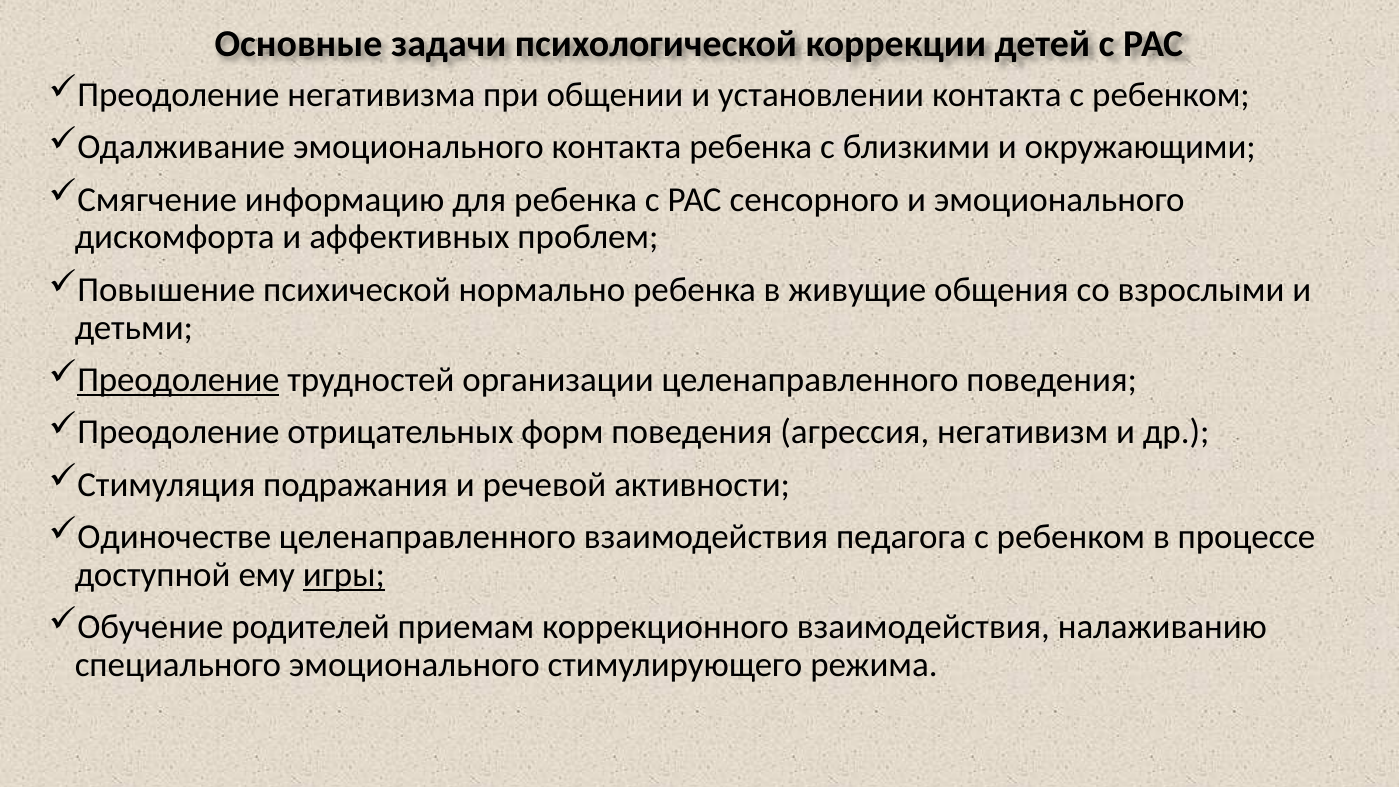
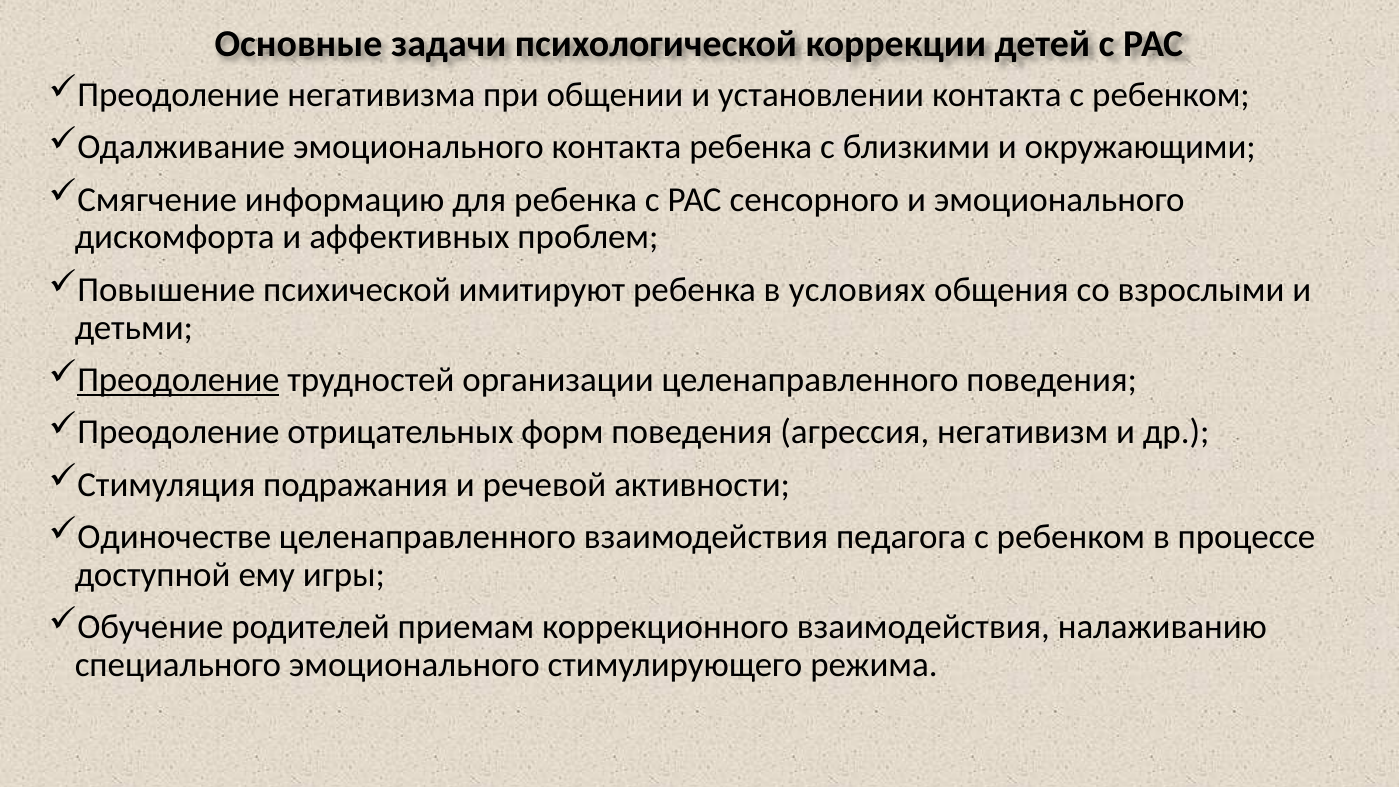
нормально: нормально -> имитируют (542, 290)
живущие: живущие -> условиях (857, 290)
игры underline: present -> none (344, 575)
